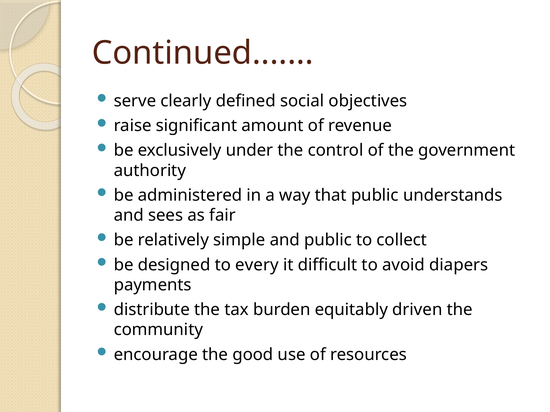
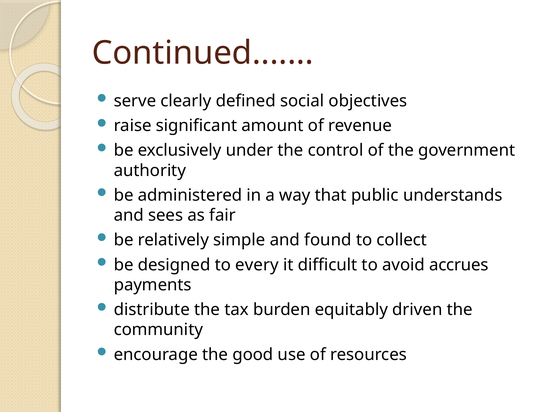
and public: public -> found (328, 240)
diapers: diapers -> accrues (459, 265)
